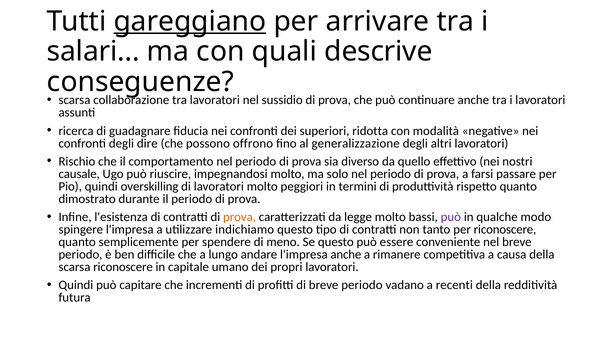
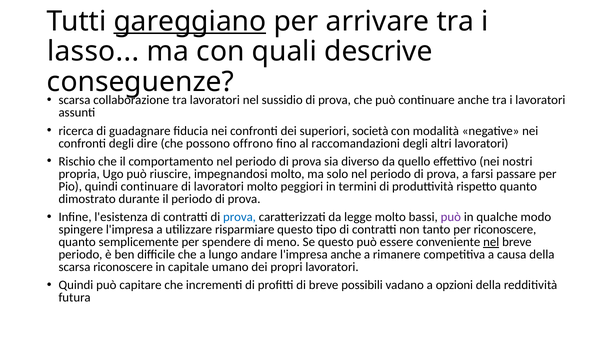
salari: salari -> lasso (93, 52)
ridotta: ridotta -> società (370, 131)
generalizzazione: generalizzazione -> raccomandazioni (356, 143)
causale: causale -> propria (79, 174)
quindi overskilling: overskilling -> continuare (149, 187)
prova colour: orange -> blue (240, 217)
indichiamo: indichiamo -> risparmiare (245, 230)
nel underline: none -> present (491, 242)
di breve periodo: periodo -> possibili (362, 286)
recenti: recenti -> opzioni (454, 286)
